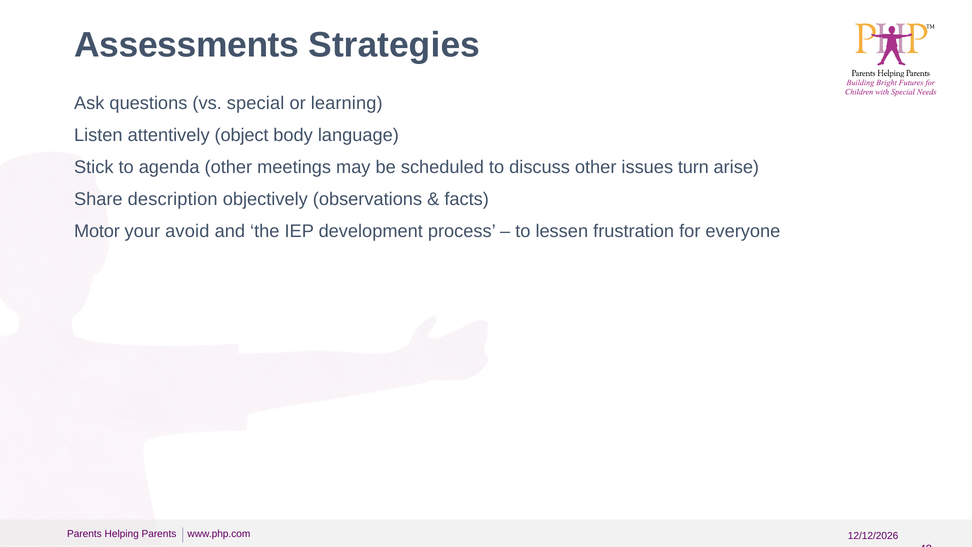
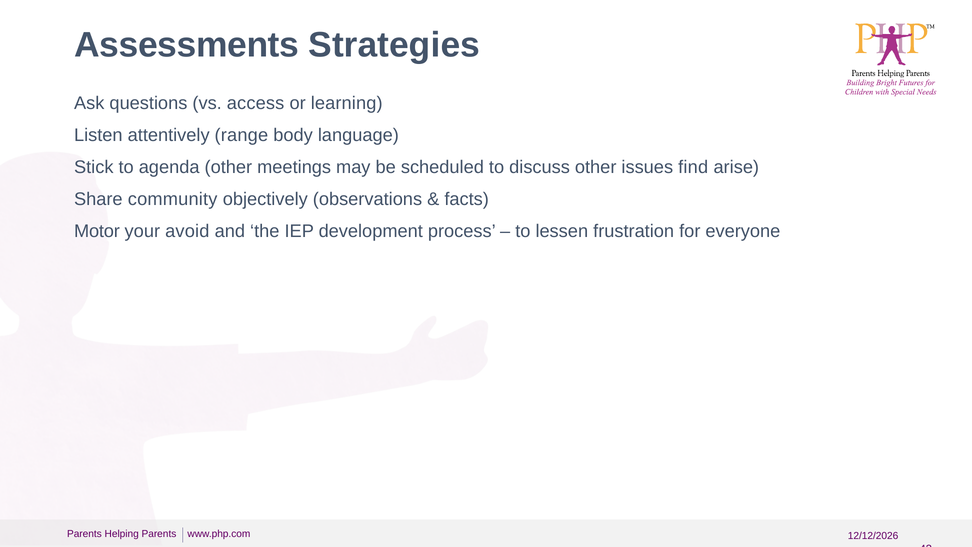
special: special -> access (256, 103)
object: object -> range (241, 135)
turn: turn -> find (693, 167)
description: description -> community (173, 199)
